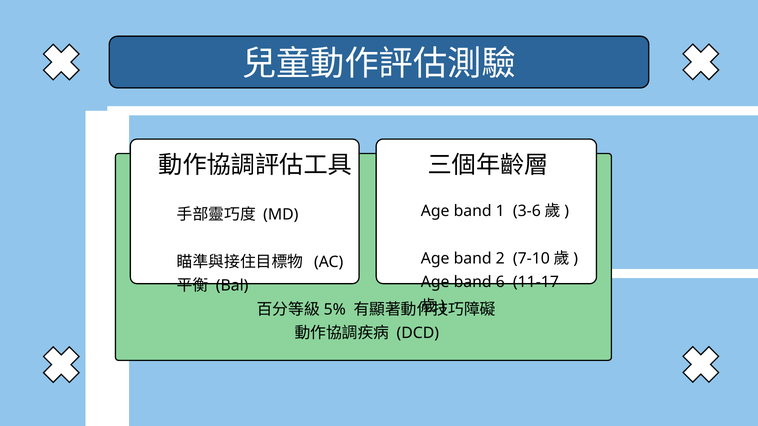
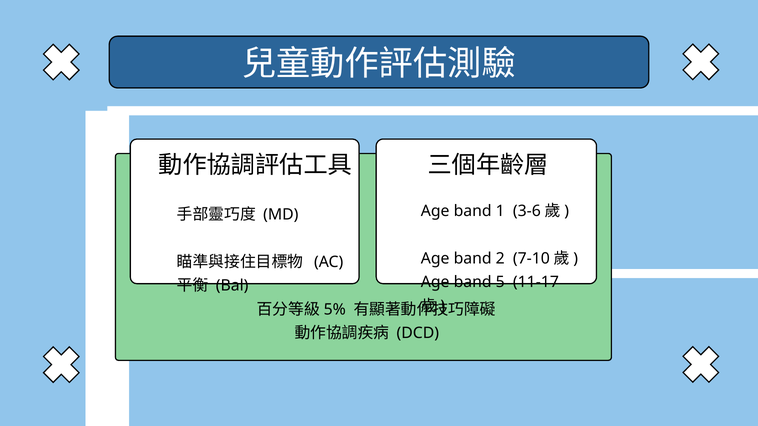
6: 6 -> 5 (500, 282)
